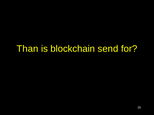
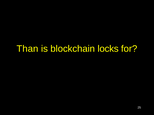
send: send -> locks (108, 49)
